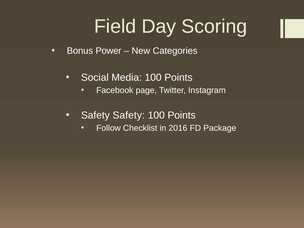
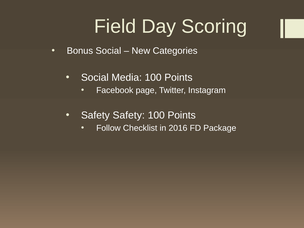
Bonus Power: Power -> Social (108, 51)
